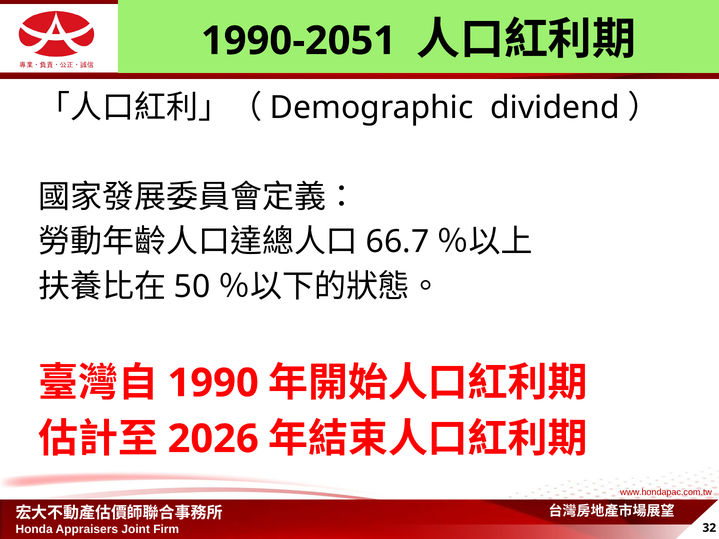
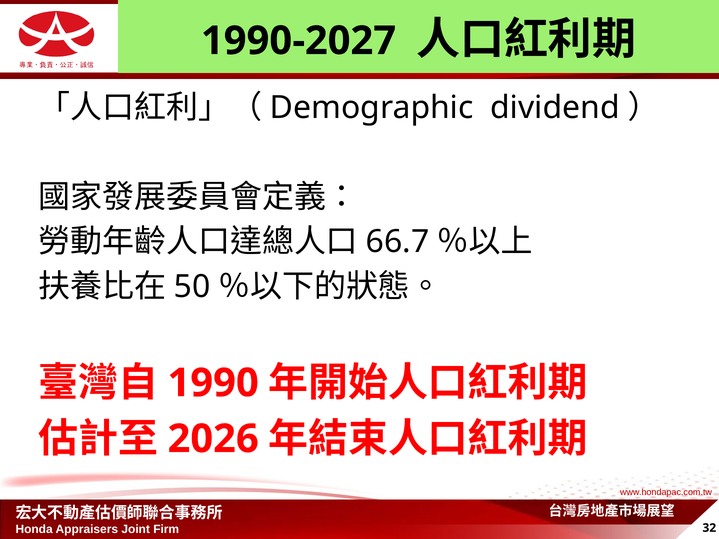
1990-2051: 1990-2051 -> 1990-2027 (299, 41)
